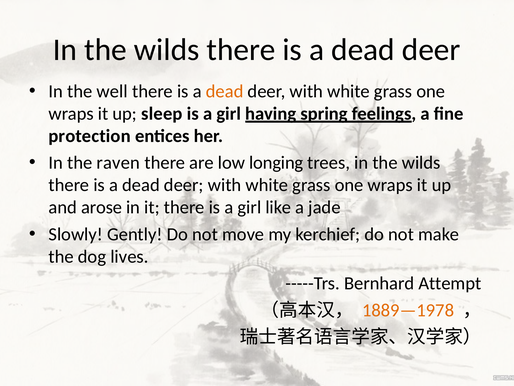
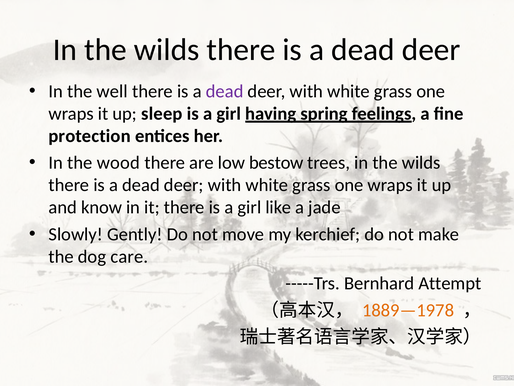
dead colour: orange -> purple (225, 91)
raven: raven -> wood (118, 163)
longing: longing -> bestow (276, 163)
arose: arose -> know (102, 207)
lives: lives -> care (129, 256)
